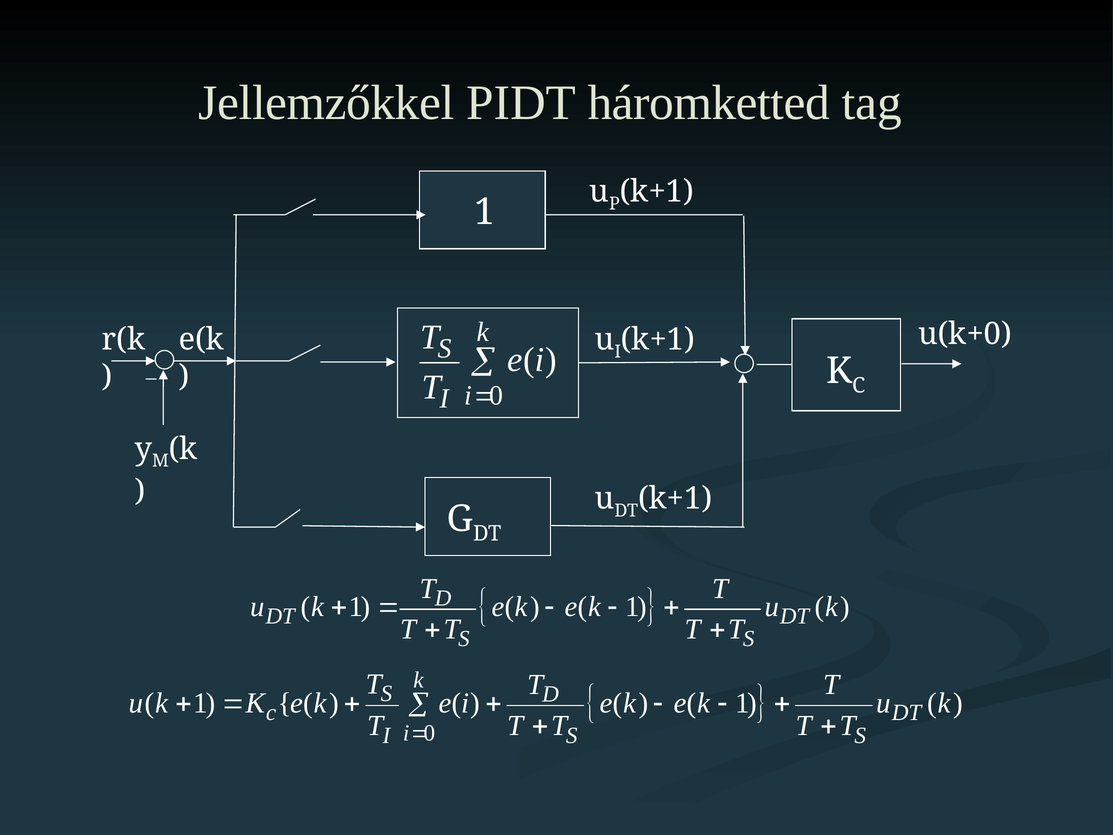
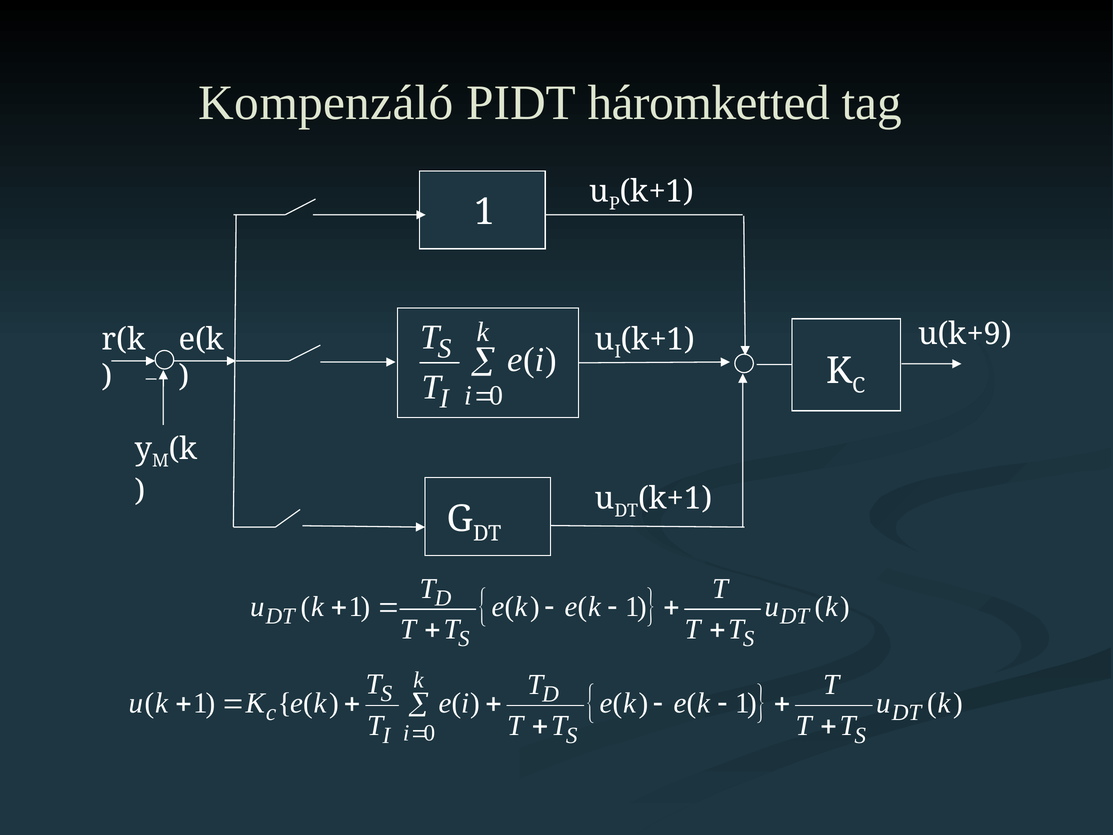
Jellemzőkkel: Jellemzőkkel -> Kompenzáló (326, 103)
u(k+0: u(k+0 -> u(k+9 (965, 334)
